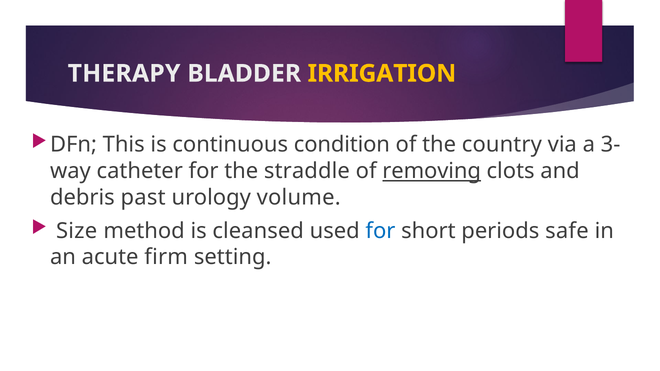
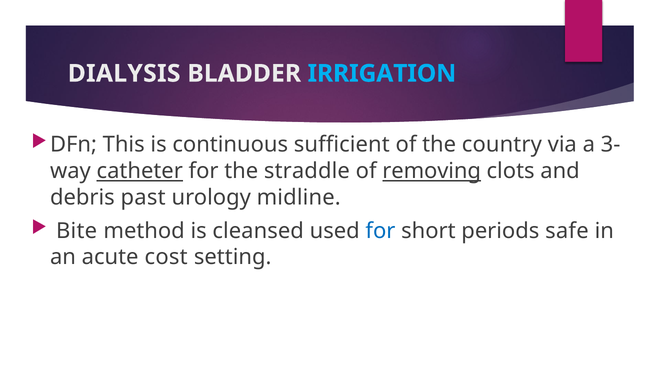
THERAPY: THERAPY -> DIALYSIS (124, 74)
IRRIGATION colour: yellow -> light blue (382, 74)
condition: condition -> sufficient (342, 145)
catheter underline: none -> present (140, 171)
volume: volume -> midline (299, 198)
Size: Size -> Bite (77, 231)
firm: firm -> cost (166, 257)
